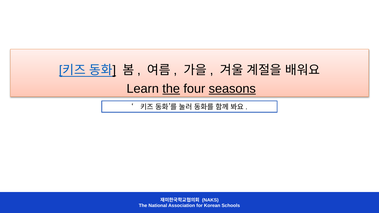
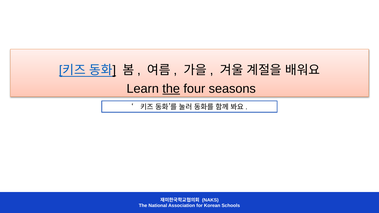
seasons underline: present -> none (232, 89)
